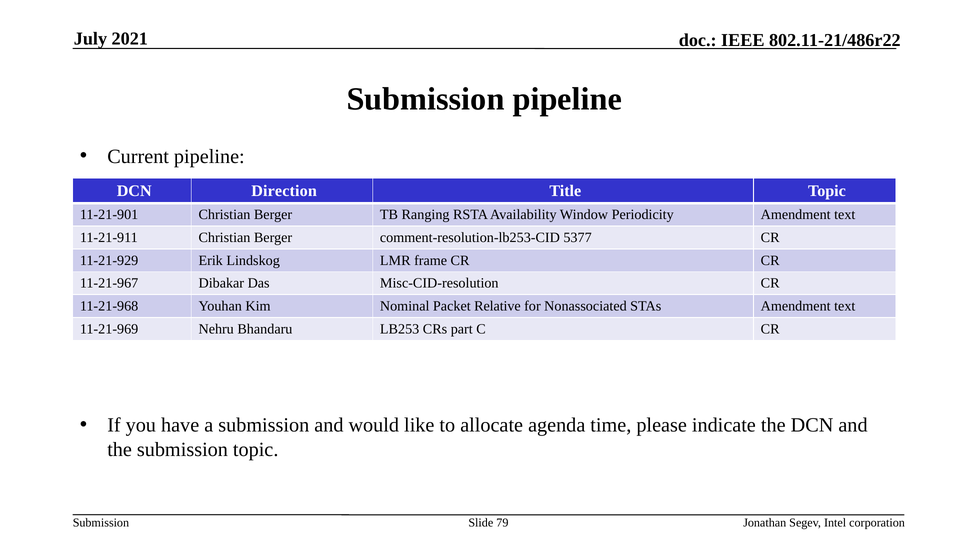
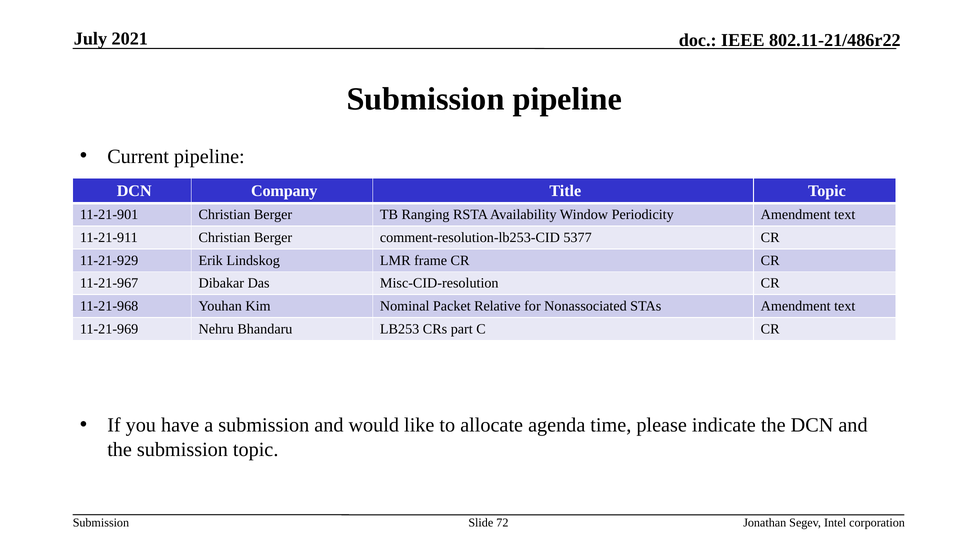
Direction: Direction -> Company (284, 191)
79: 79 -> 72 (502, 523)
